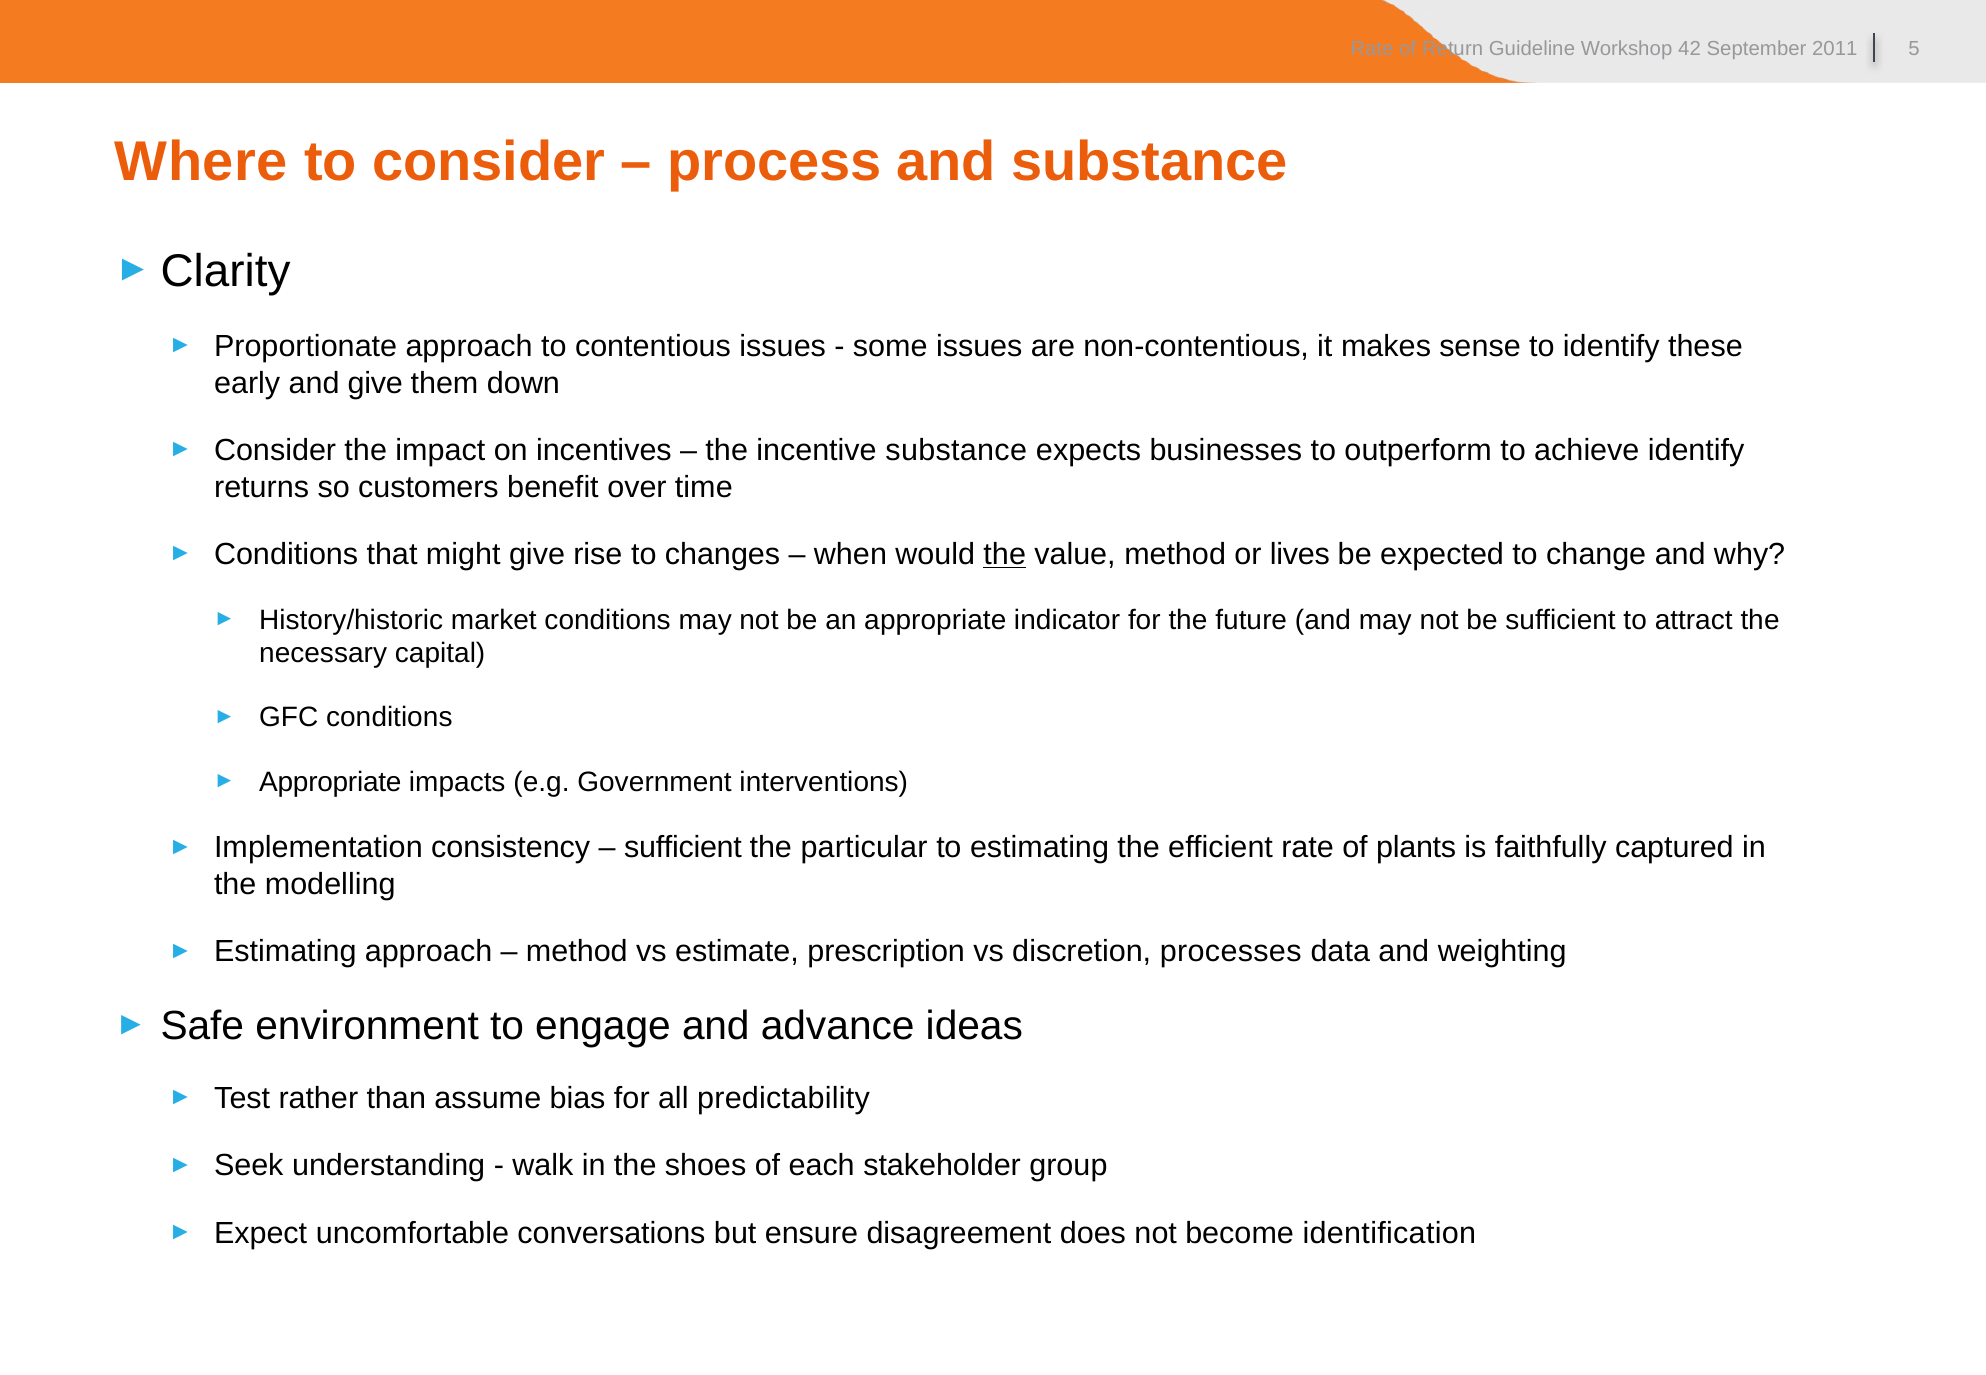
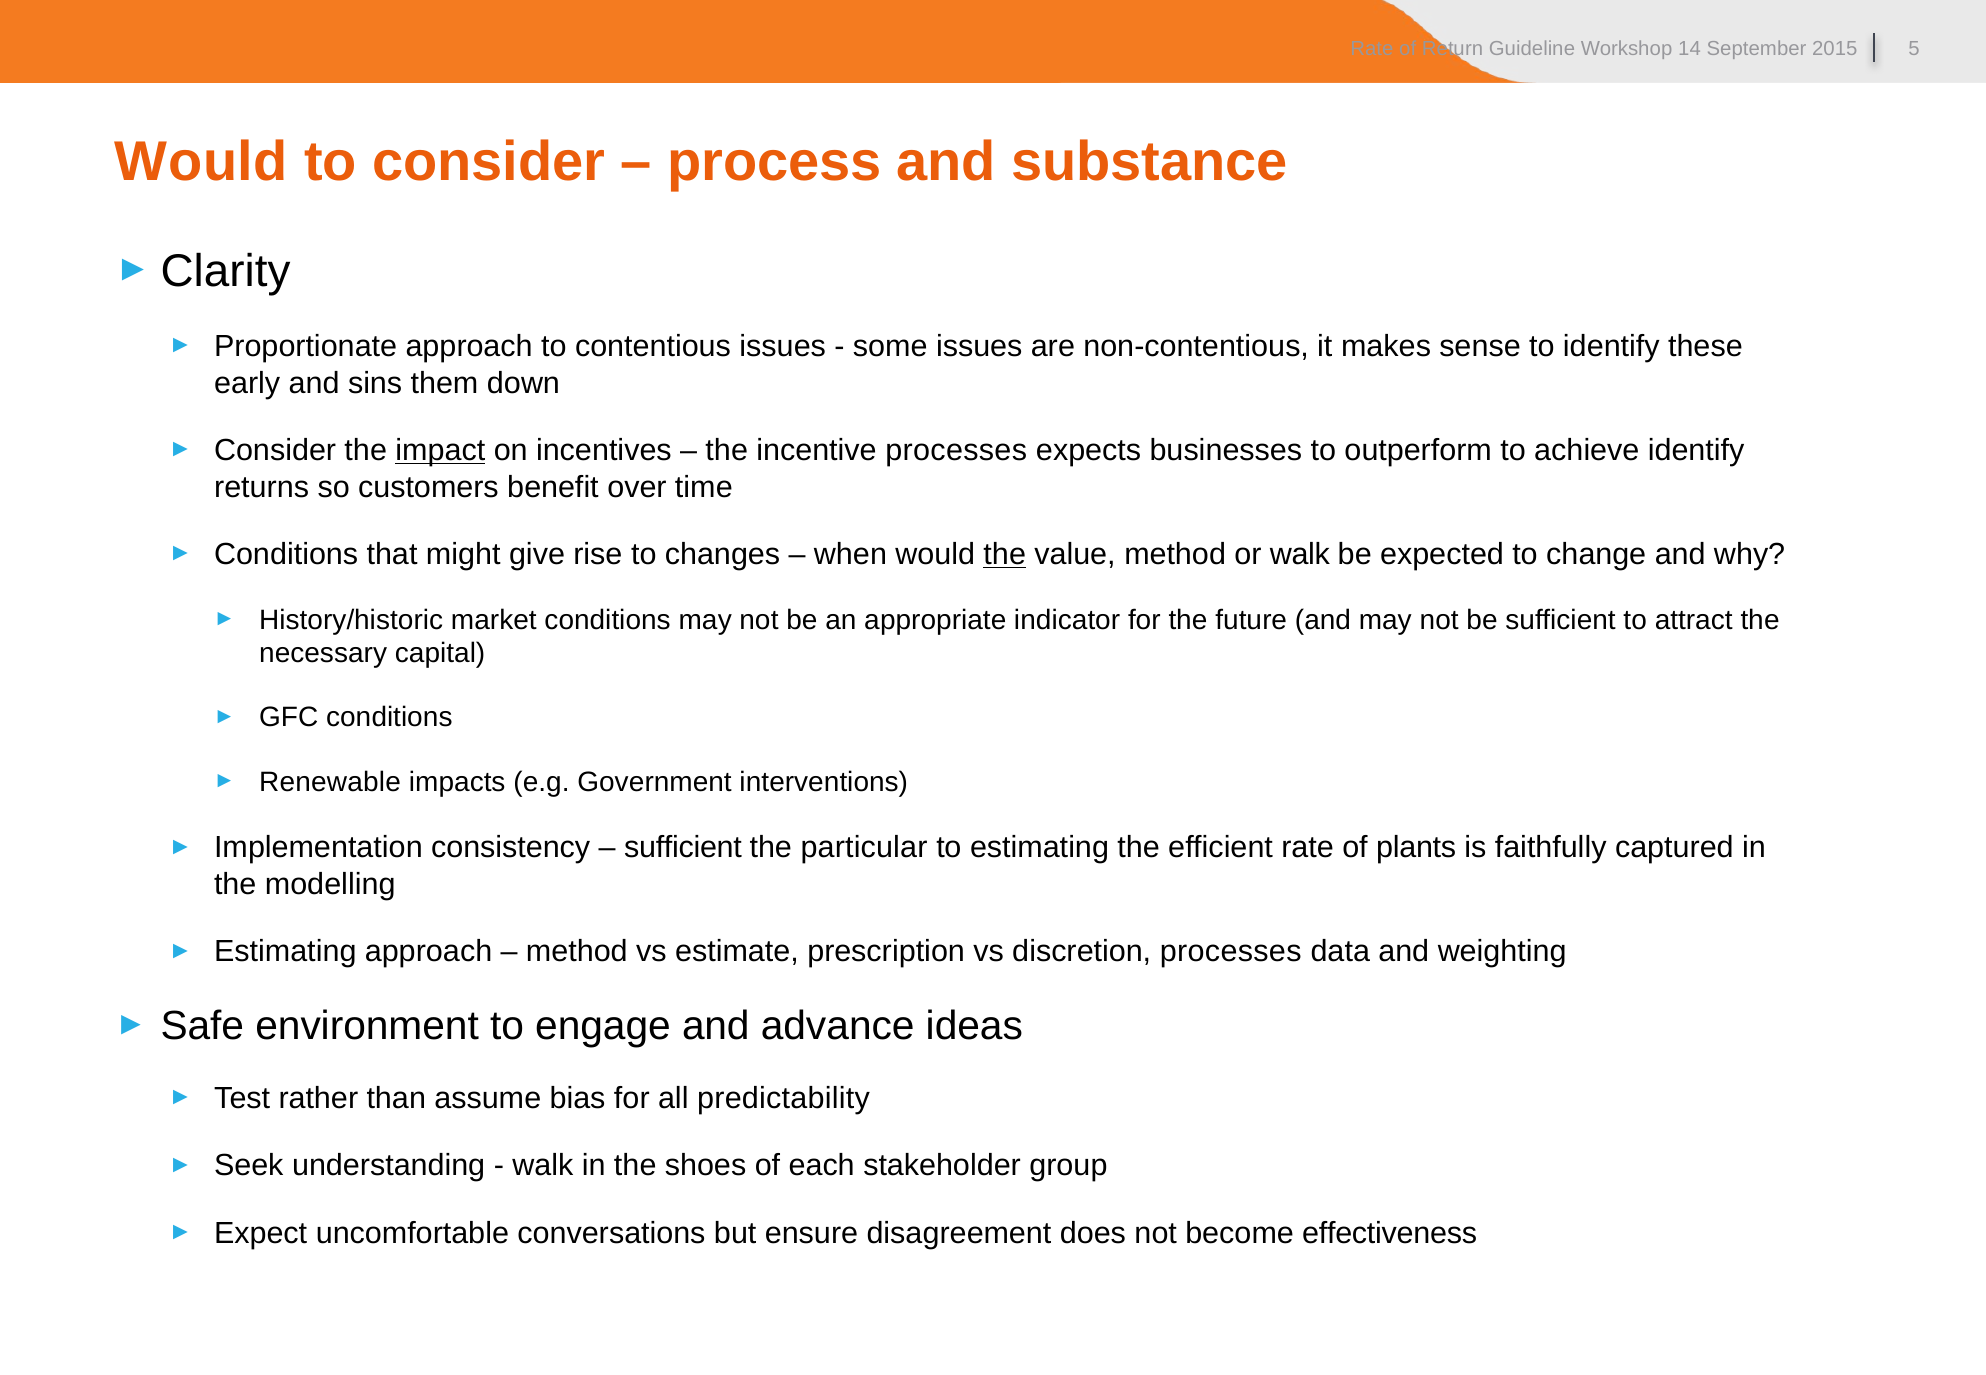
42: 42 -> 14 (1690, 49)
2011: 2011 -> 2015 (1835, 49)
Where: Where -> Would (201, 162)
and give: give -> sins (375, 383)
impact underline: none -> present (440, 450)
incentive substance: substance -> processes (956, 450)
or lives: lives -> walk (1300, 554)
Appropriate: Appropriate -> Renewable (330, 782)
identification: identification -> effectiveness (1390, 1233)
